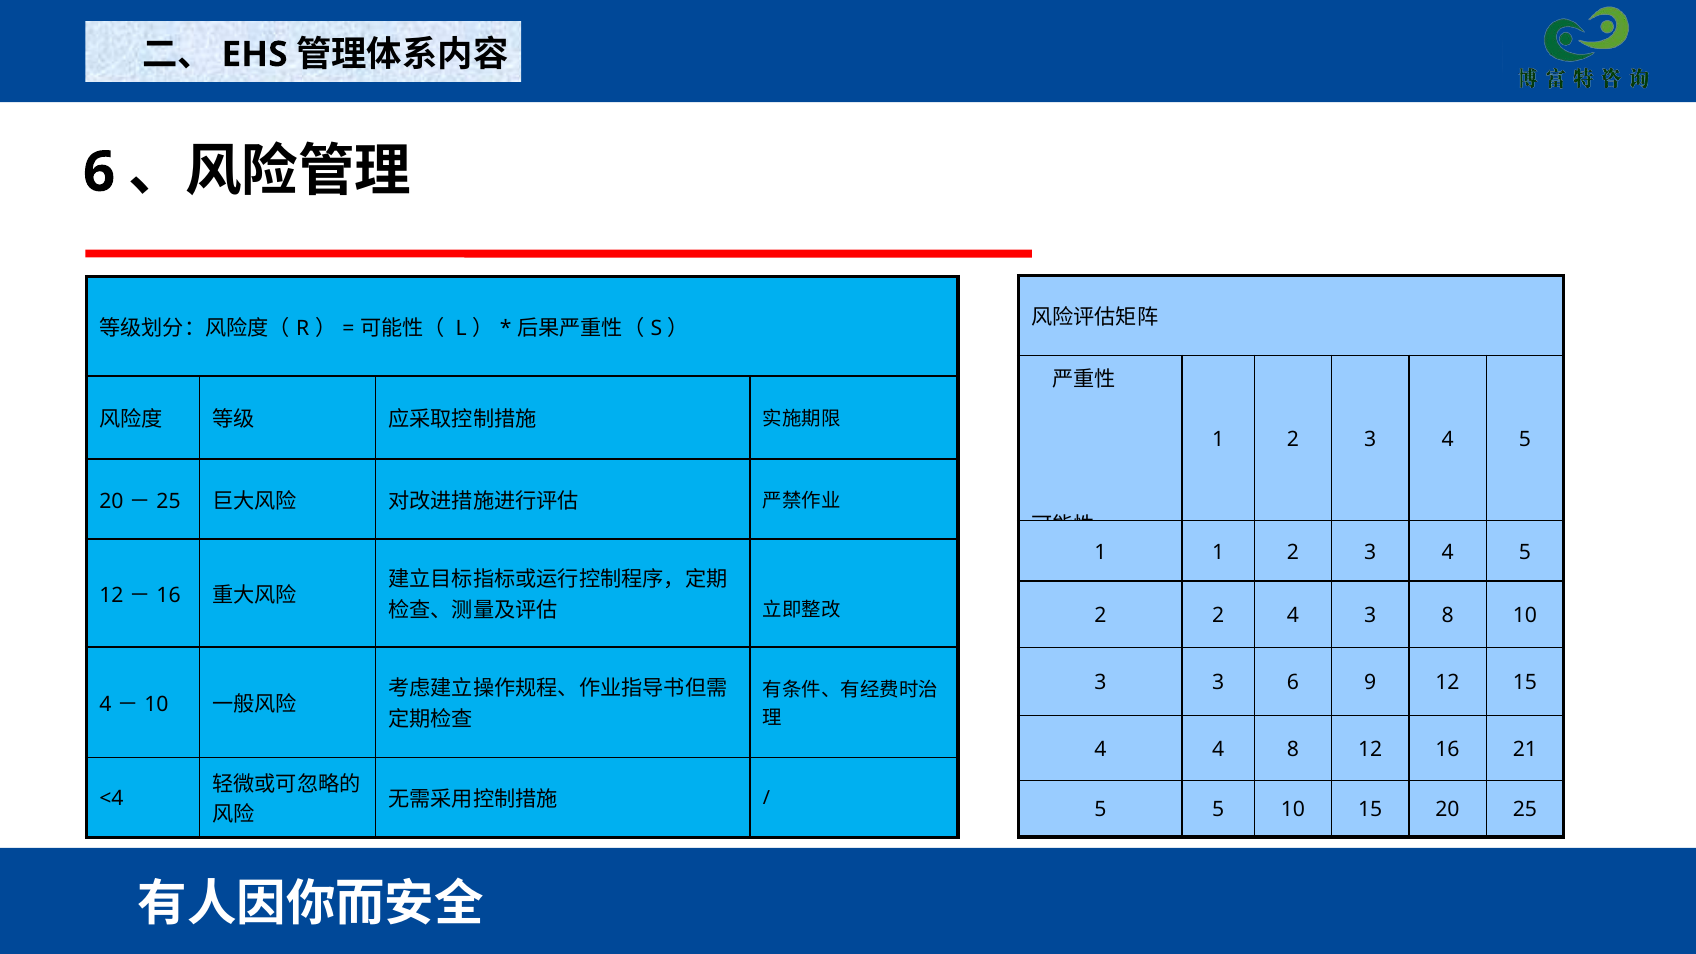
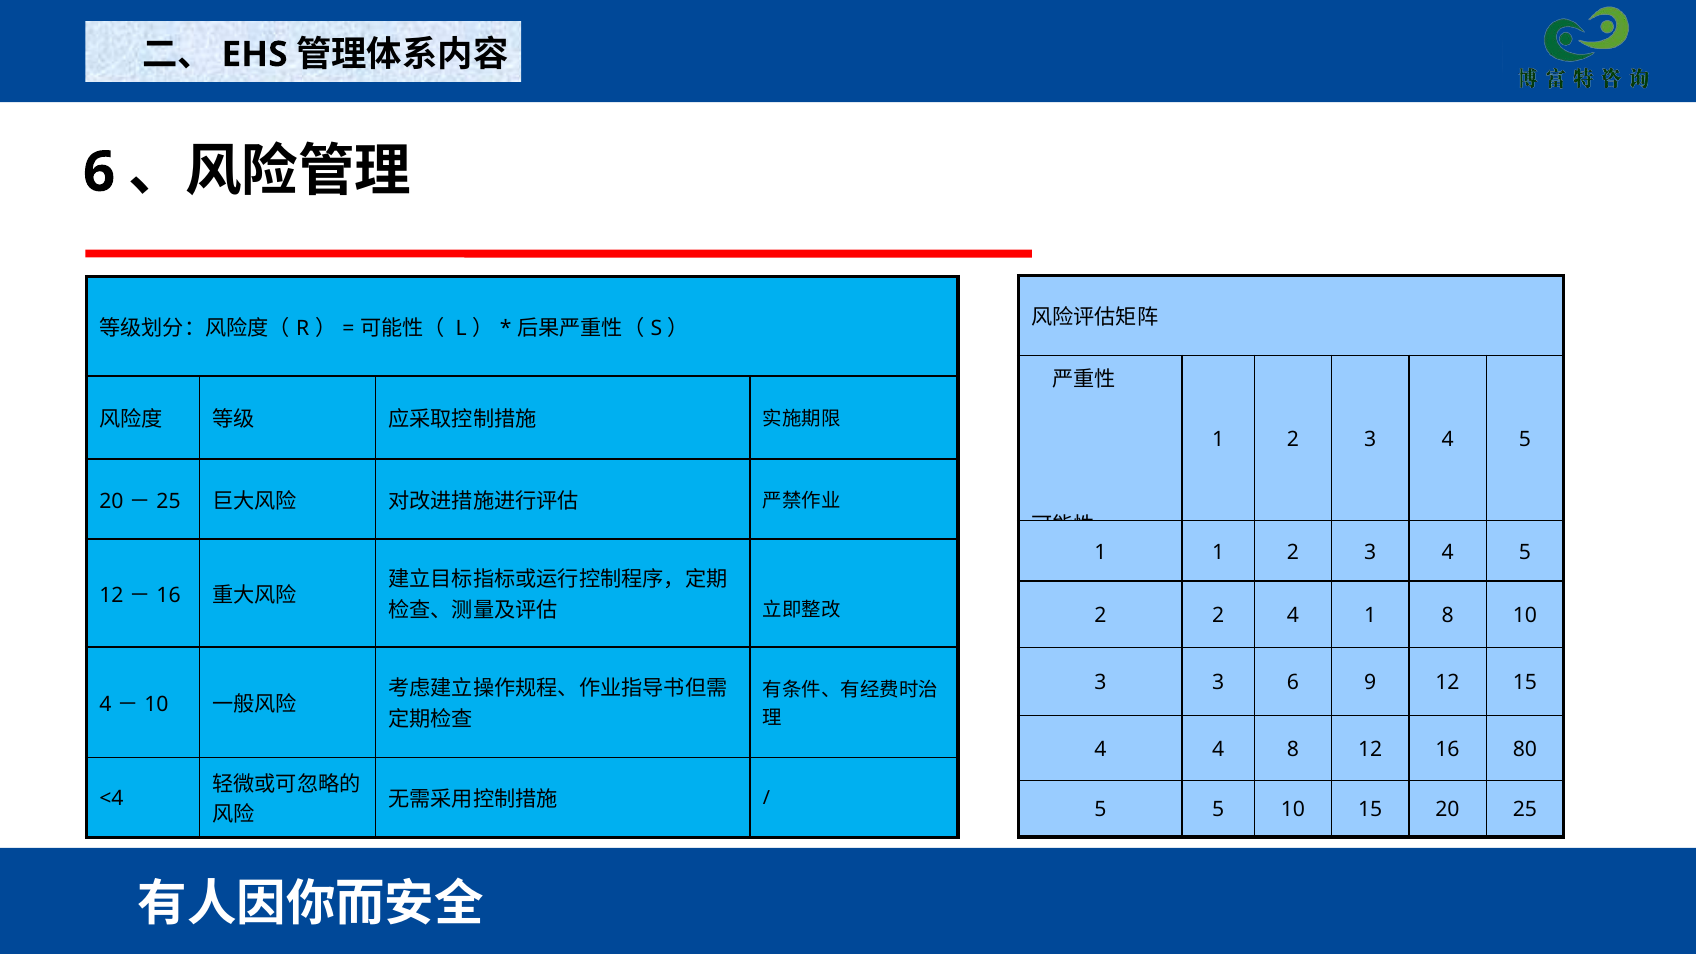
4 3: 3 -> 1 (1370, 615)
21: 21 -> 80 (1525, 749)
